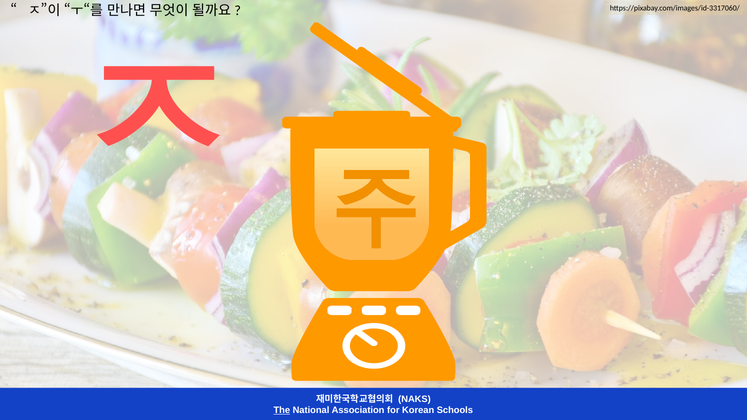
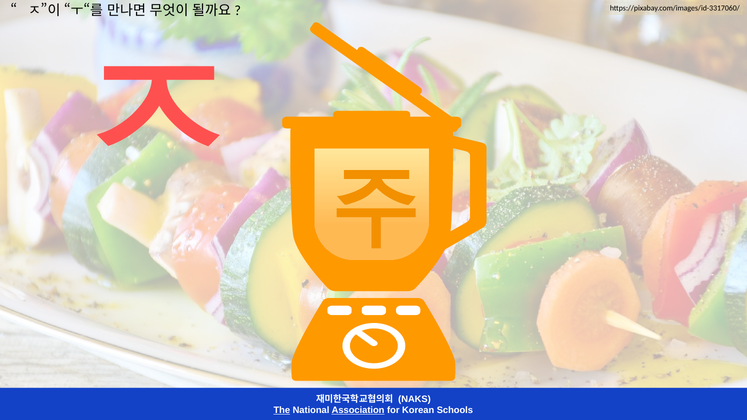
Association underline: none -> present (358, 410)
